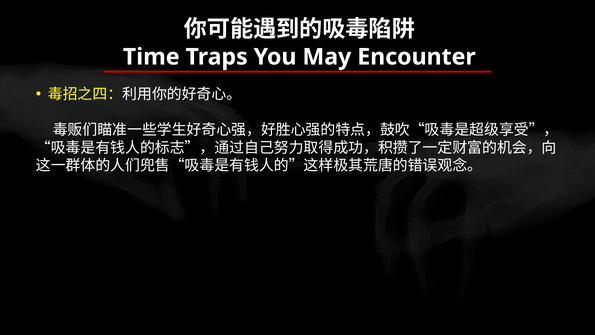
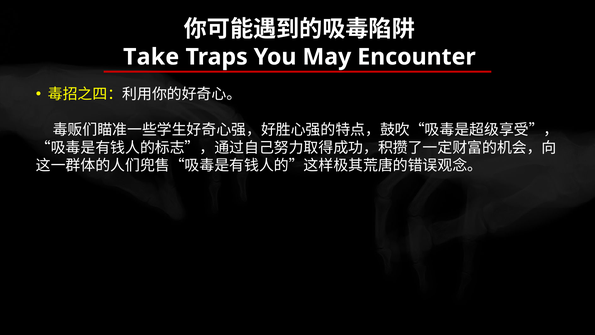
Time: Time -> Take (151, 57)
